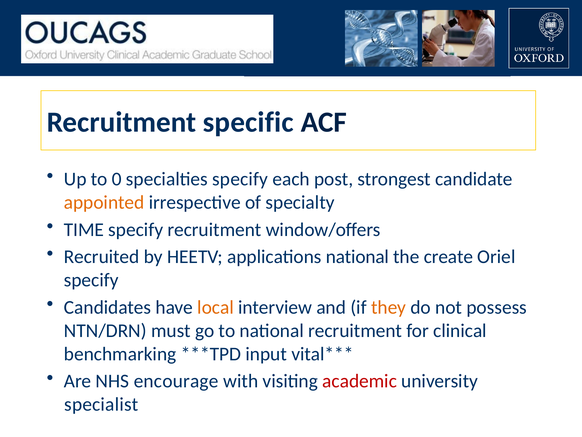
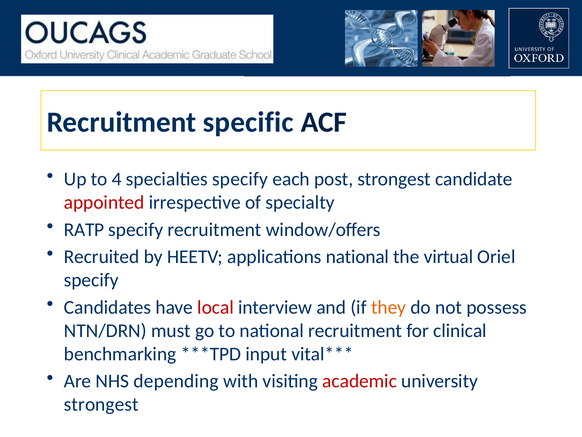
0: 0 -> 4 (117, 179)
appointed colour: orange -> red (104, 202)
TIME: TIME -> RATP (84, 229)
create: create -> virtual (448, 257)
local colour: orange -> red (216, 307)
encourage: encourage -> depending (176, 381)
specialist: specialist -> strongest (101, 404)
